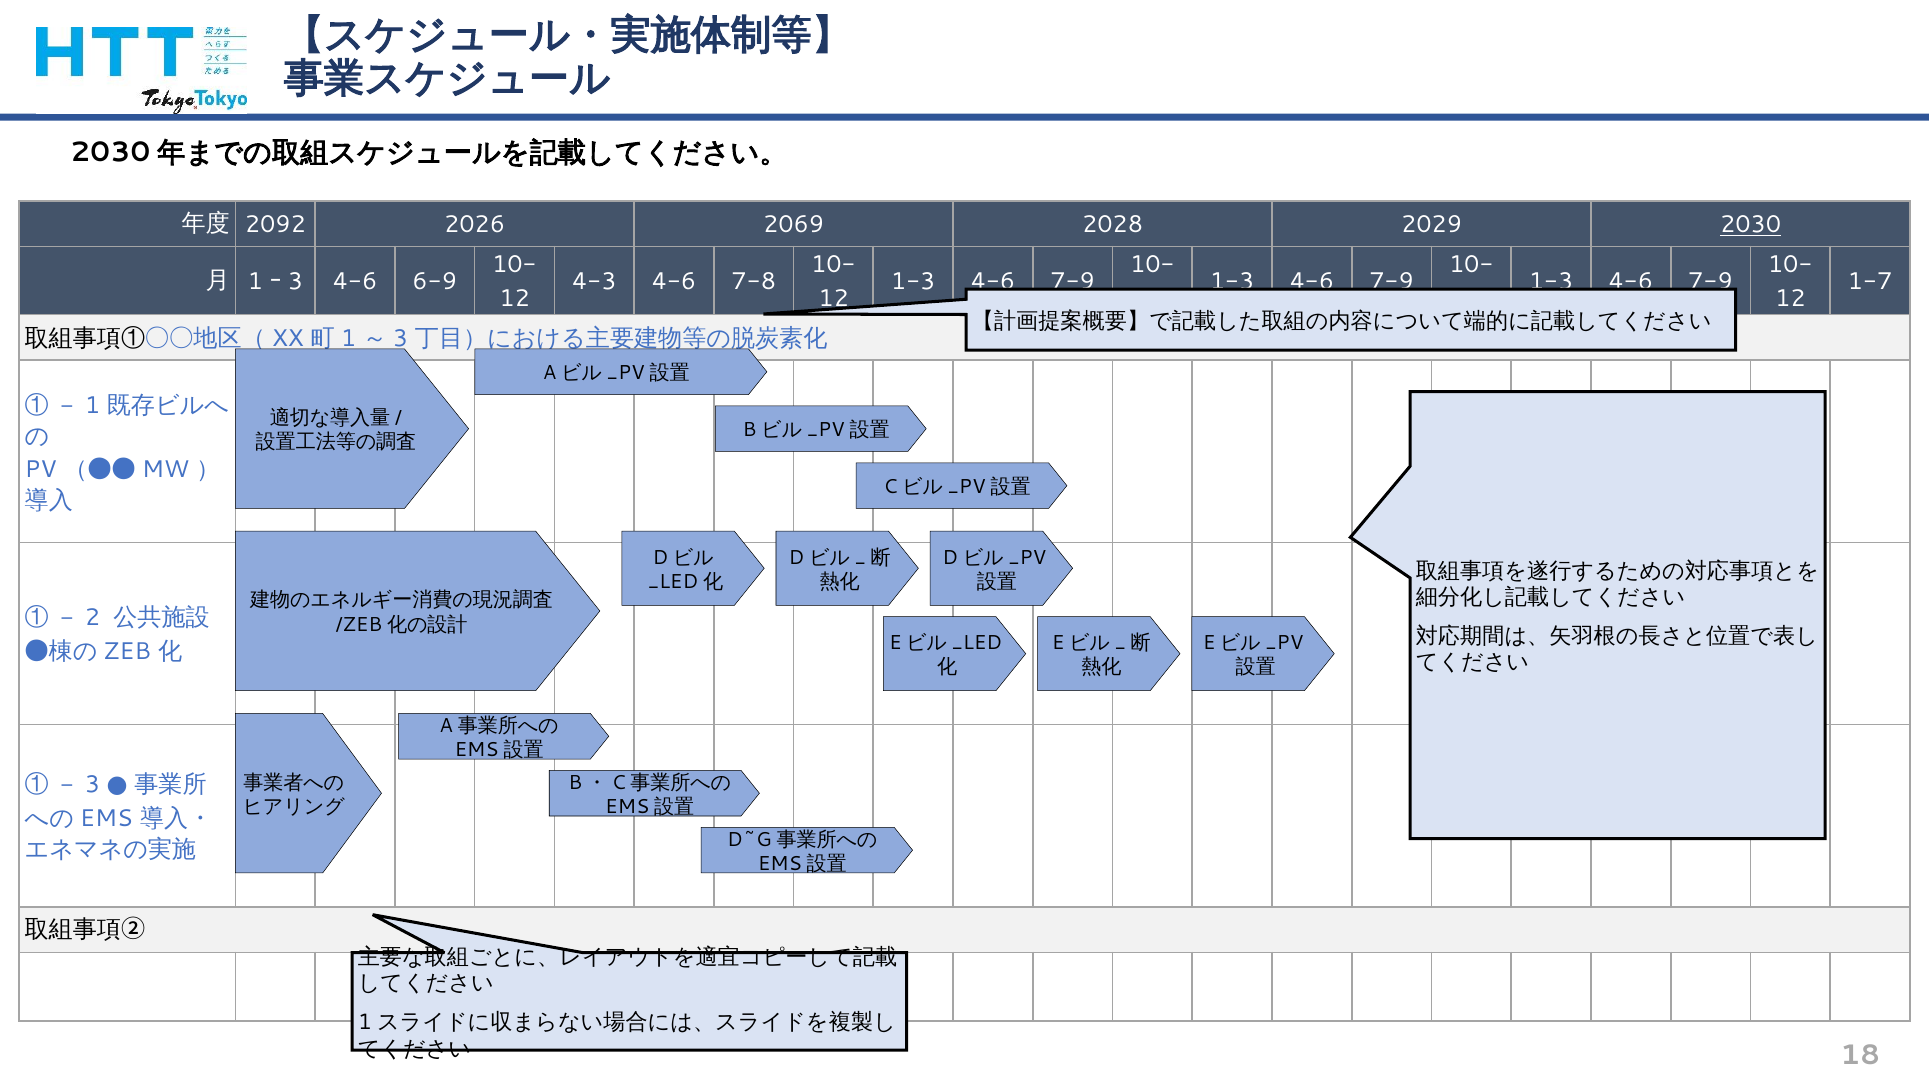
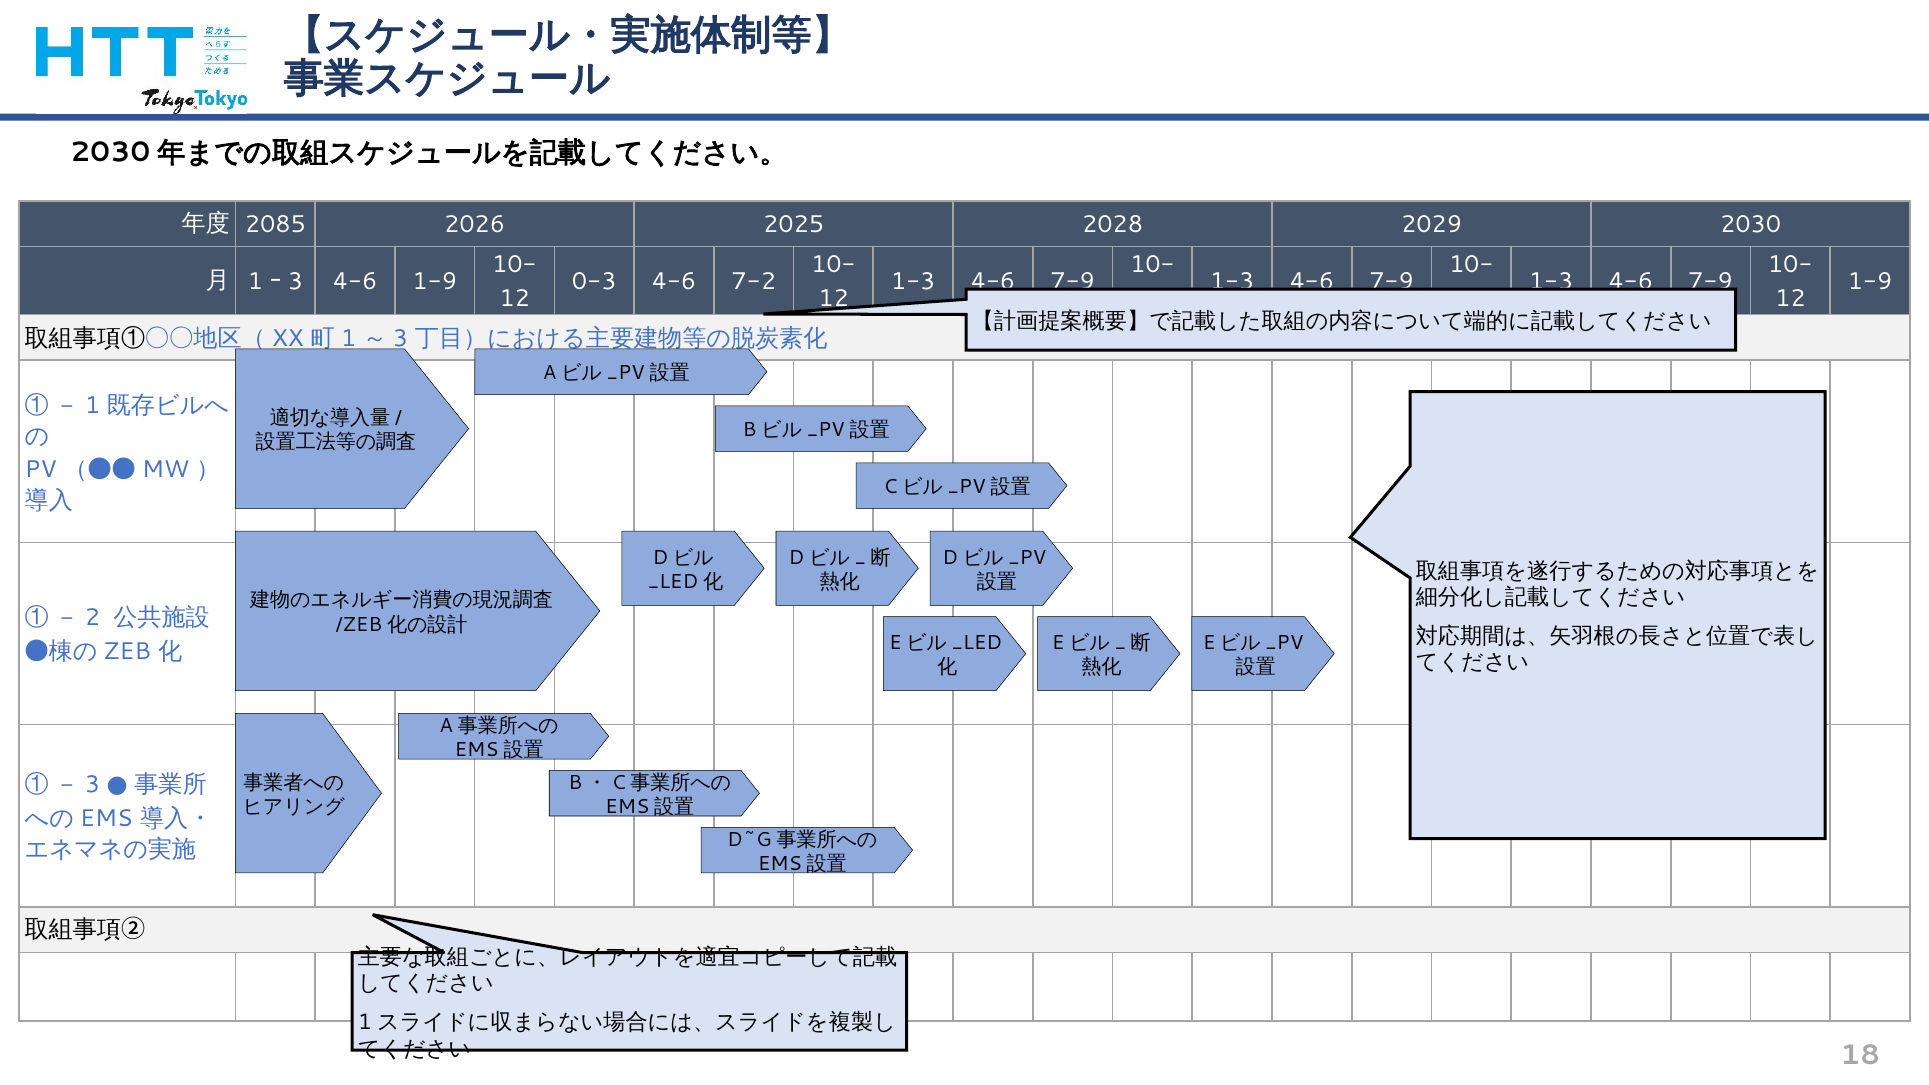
2092: 2092 -> 2085 (275, 225)
2069: 2069 -> 2025 (794, 225)
2030 underline: present -> none (1751, 225)
4-6 6-9: 6-9 -> 1-9 (435, 282)
4-3: 4-3 -> 0-3 (594, 282)
7-8: 7-8 -> 7-2 (754, 282)
1-7: 1-7 -> 1-9 (1870, 282)
